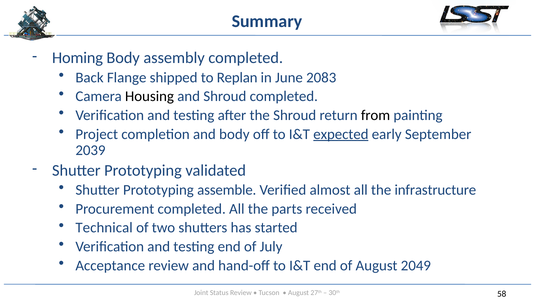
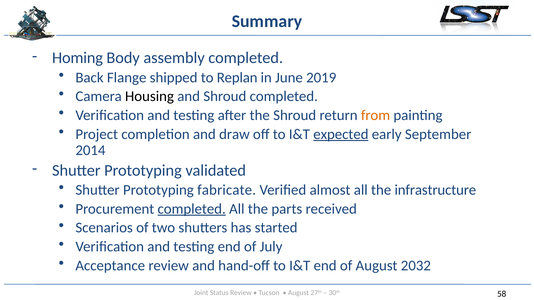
2083: 2083 -> 2019 (321, 78)
from colour: black -> orange (376, 115)
and body: body -> draw (234, 134)
2039: 2039 -> 2014 (90, 150)
assemble: assemble -> fabricate (227, 190)
completed underline: none -> present (192, 209)
Technical: Technical -> Scenarios (104, 228)
2049: 2049 -> 2032 (416, 266)
